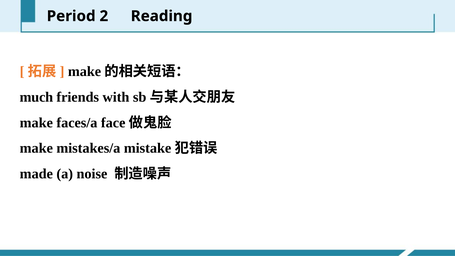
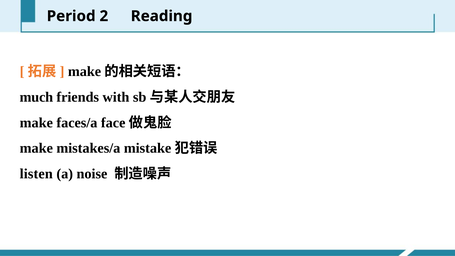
made: made -> listen (36, 174)
